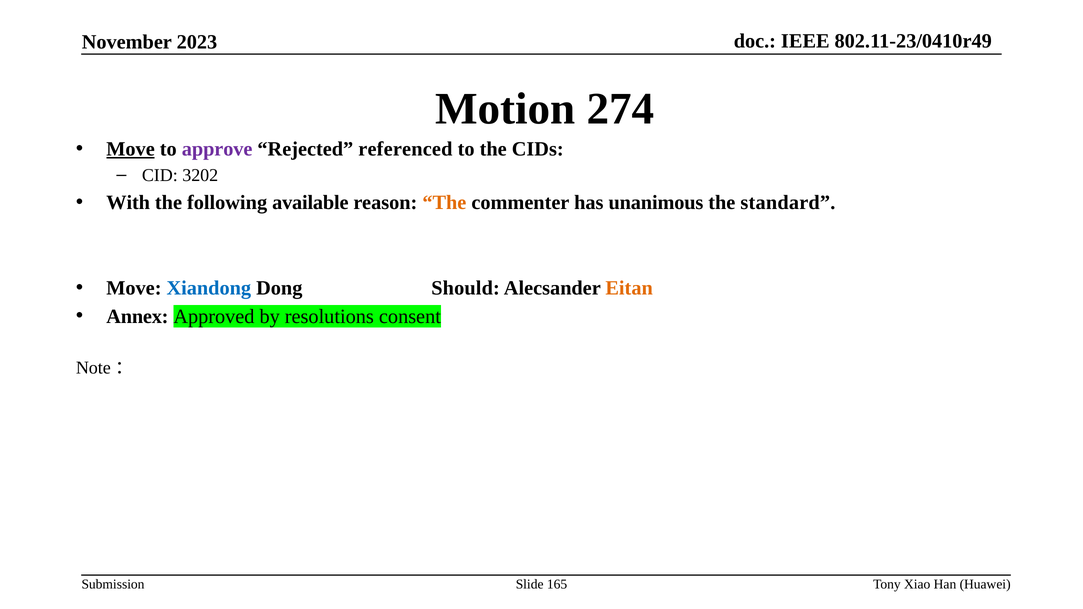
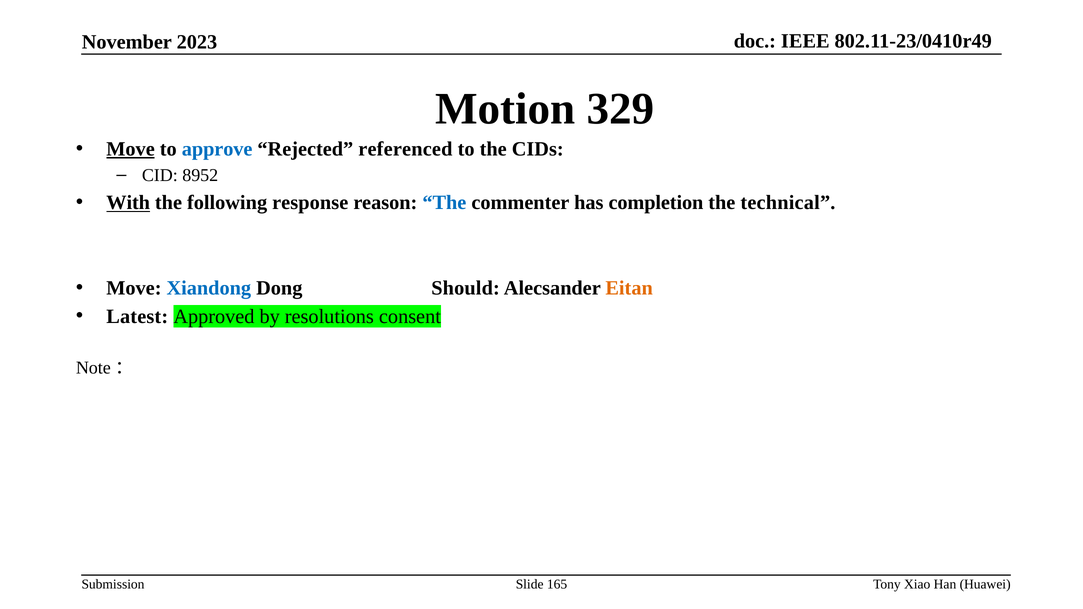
274: 274 -> 329 (620, 109)
approve colour: purple -> blue (217, 149)
3202: 3202 -> 8952 (200, 175)
With underline: none -> present (128, 203)
available: available -> response (310, 203)
The colour: orange -> blue (444, 203)
unanimous: unanimous -> completion (656, 203)
standard: standard -> technical (788, 203)
Annex: Annex -> Latest (137, 316)
